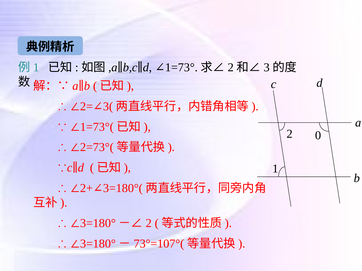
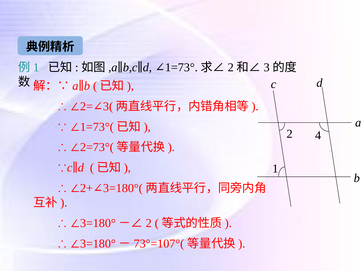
0: 0 -> 4 (318, 136)
